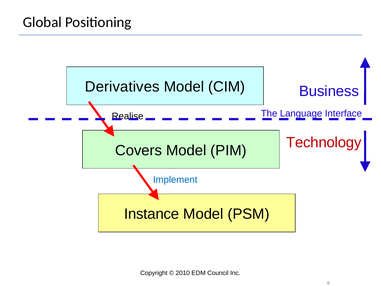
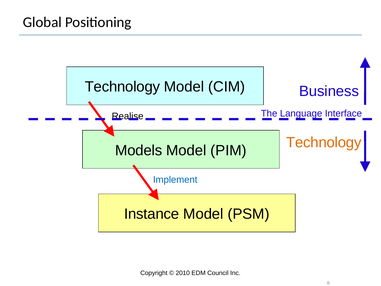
Derivatives: Derivatives -> Technology (122, 87)
Technology colour: red -> orange (324, 142)
Covers: Covers -> Models (139, 150)
